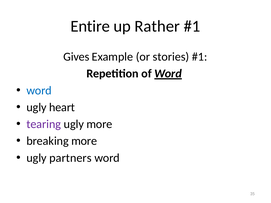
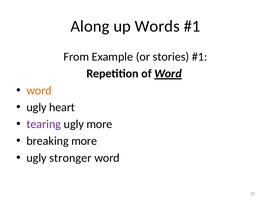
Entire: Entire -> Along (90, 26)
Rather: Rather -> Words (157, 26)
Gives: Gives -> From (76, 57)
word colour: blue -> orange (39, 91)
partners: partners -> stronger (70, 158)
